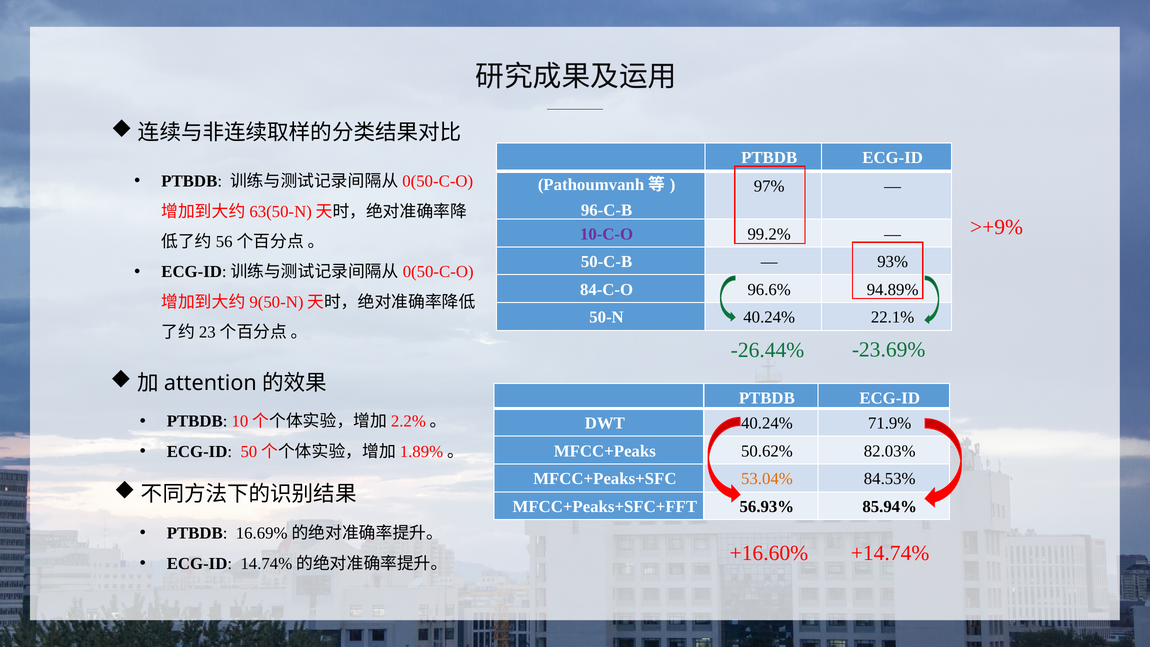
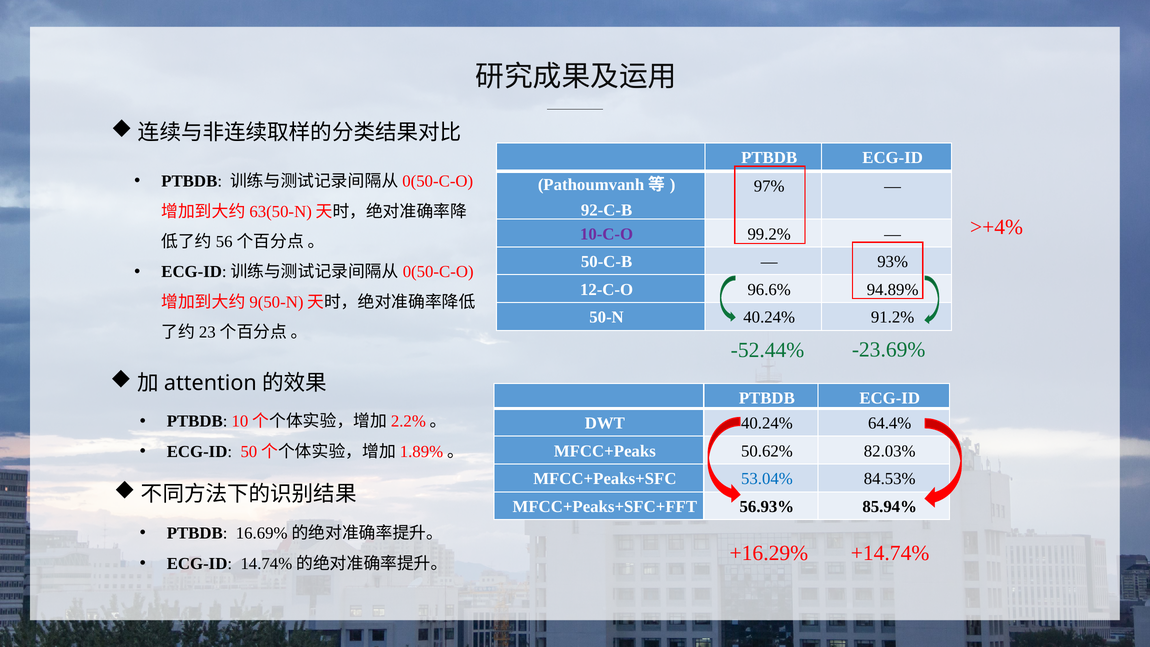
96-C-B: 96-C-B -> 92-C-B (607, 210)
>+9%: >+9% -> >+4% (997, 227)
84-C-O: 84-C-O -> 12-C-O (607, 290)
22.1%: 22.1% -> 91.2% (893, 317)
-26.44%: -26.44% -> -52.44% (768, 350)
71.9%: 71.9% -> 64.4% (890, 423)
53.04% colour: orange -> blue (767, 479)
+16.60%: +16.60% -> +16.29% (769, 553)
